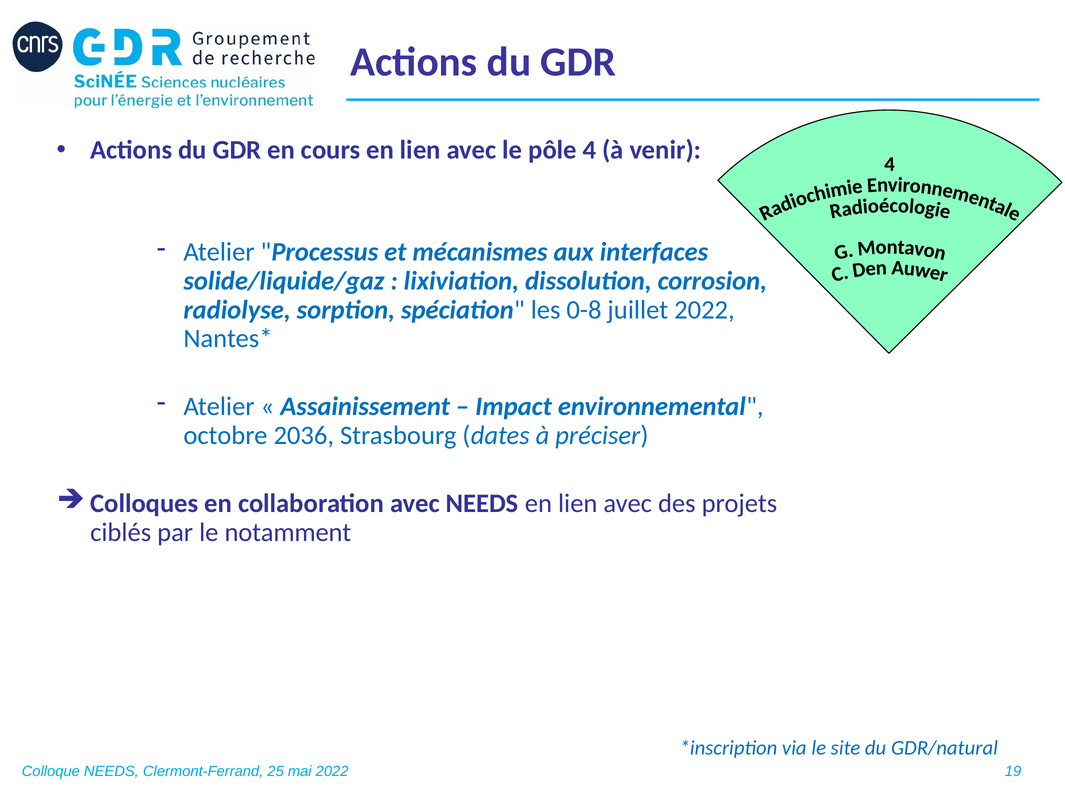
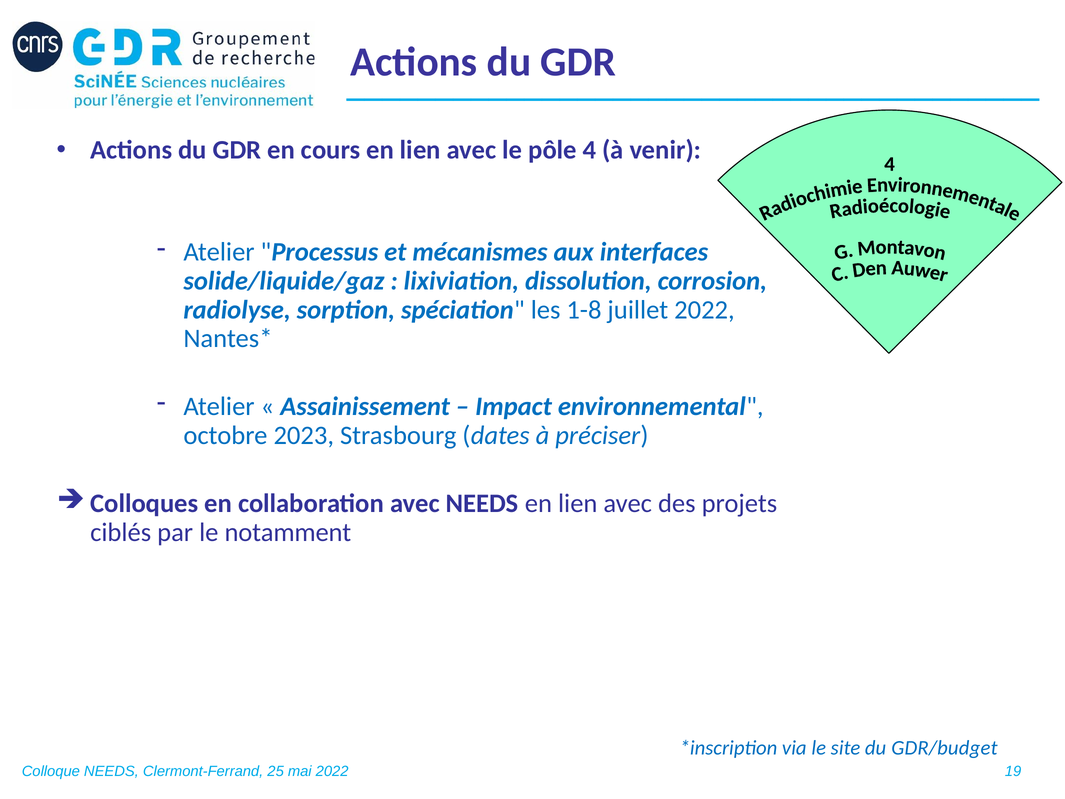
0-8: 0-8 -> 1-8 (584, 310)
2036: 2036 -> 2023 (304, 435)
GDR/natural: GDR/natural -> GDR/budget (944, 747)
